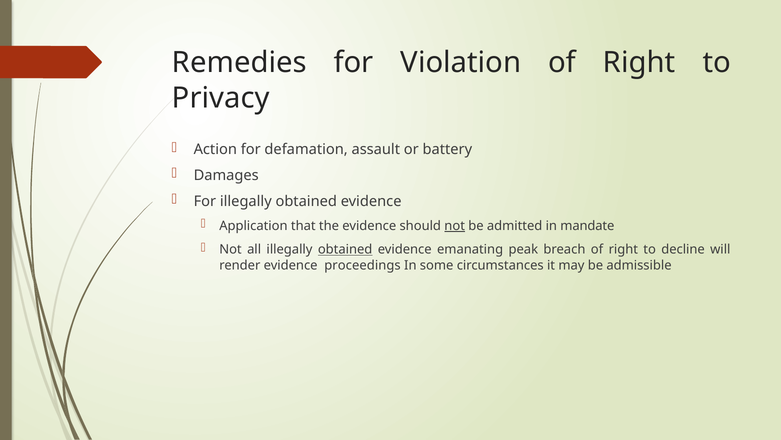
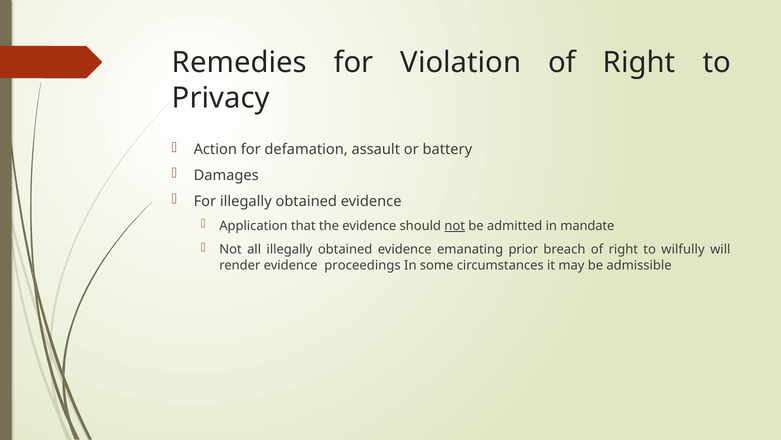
obtained underline: present -> none (345, 249)
peak: peak -> prior (523, 249)
decline: decline -> wilfully (683, 249)
